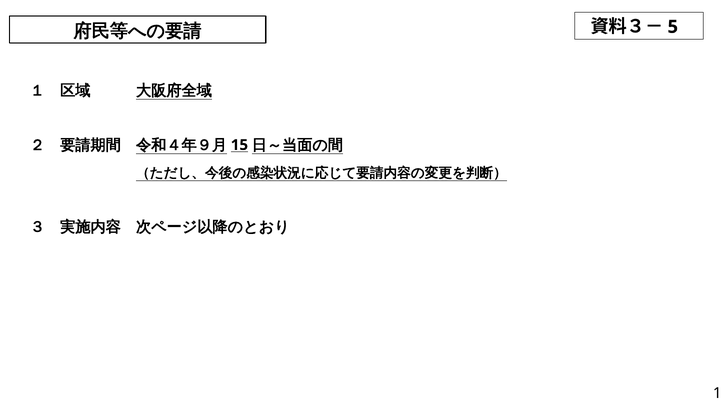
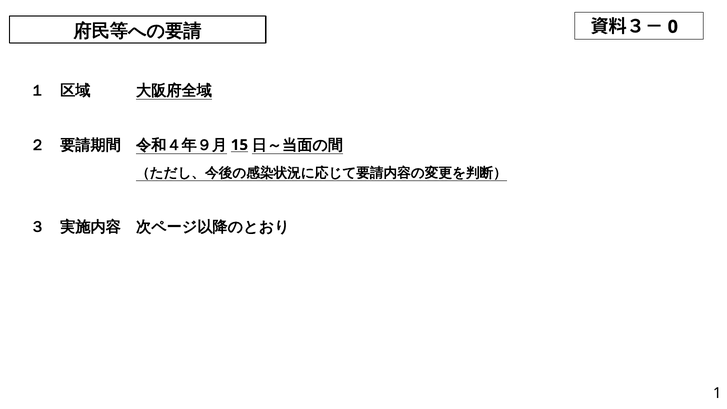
5: 5 -> 0 (673, 27)
